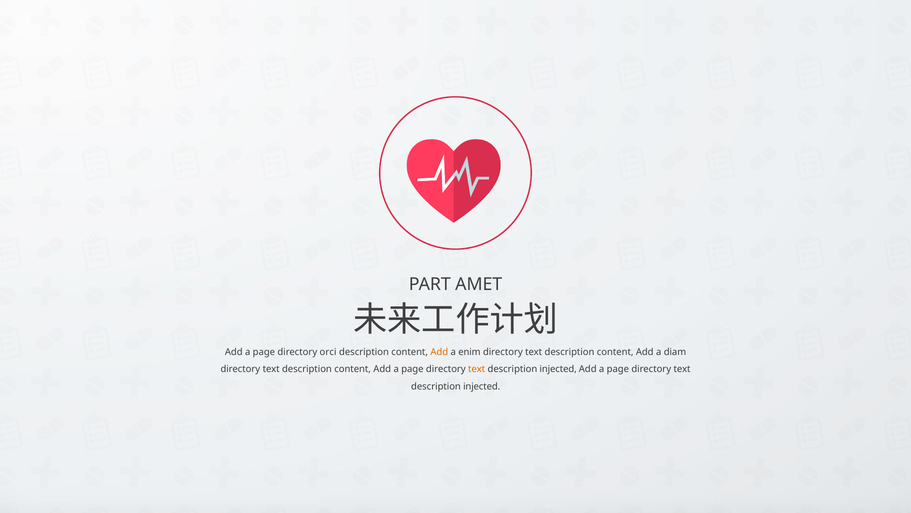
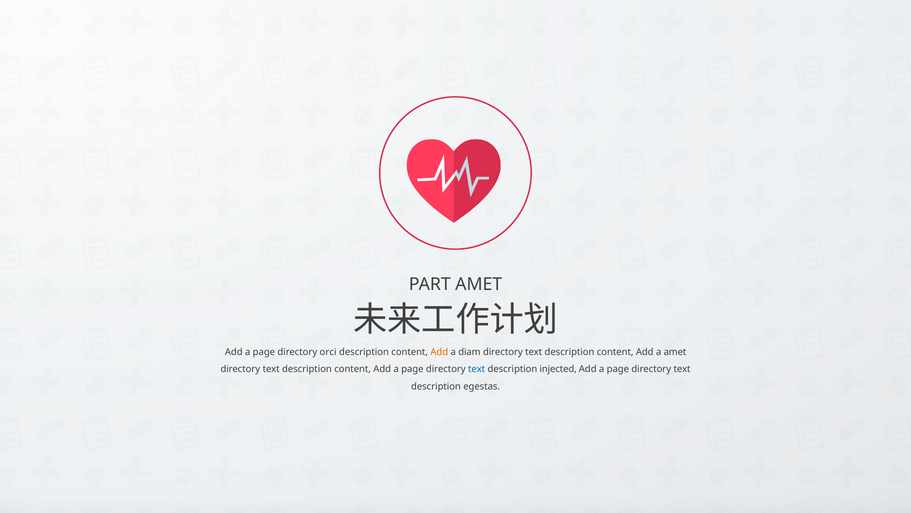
enim: enim -> diam (469, 352)
a diam: diam -> amet (675, 352)
text colour: orange -> blue (477, 369)
injected: injected -> egestas (482, 386)
